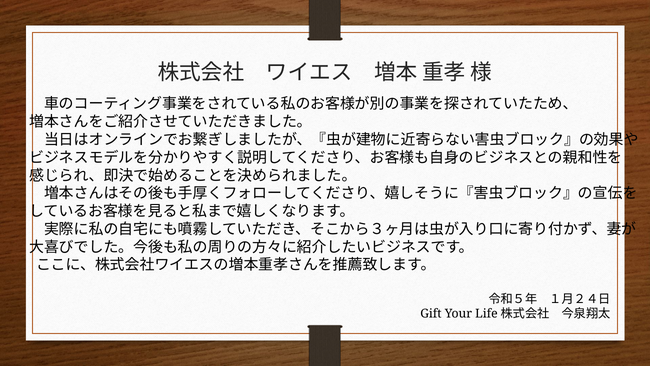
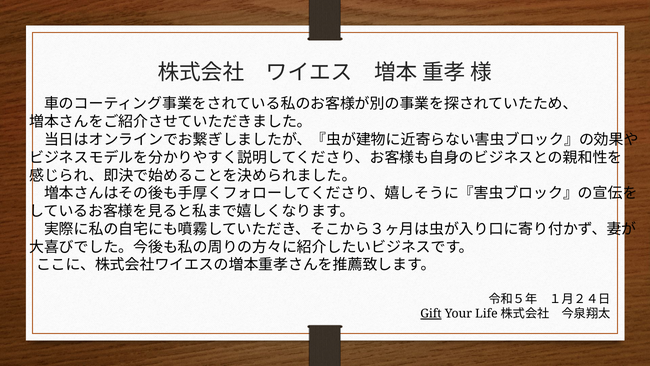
Gift underline: none -> present (431, 313)
